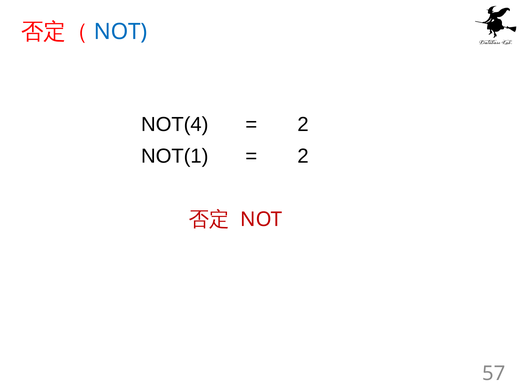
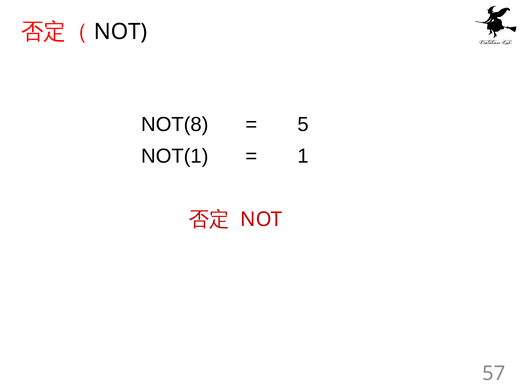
NOT colour: blue -> black (120, 32)
NOT(4: NOT(4 -> NOT(8 (175, 124)
2: 2 -> 5 (303, 124)
2: 2 -> 1 (303, 156)
